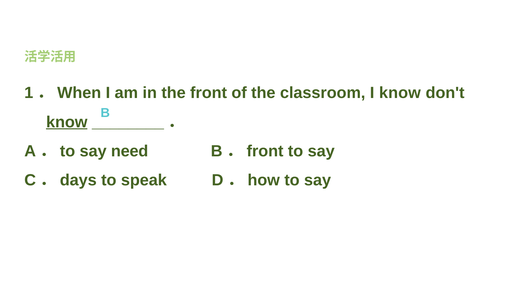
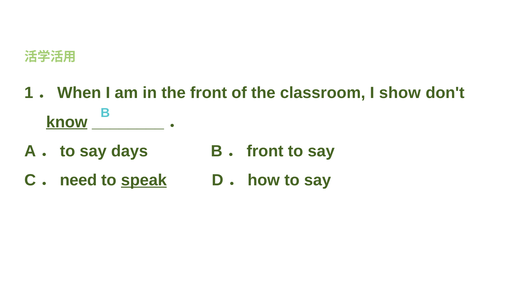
I know: know -> show (400, 93)
need: need -> days (130, 151)
days: days -> need (78, 180)
speak underline: none -> present (144, 180)
